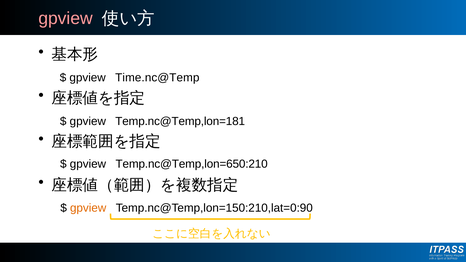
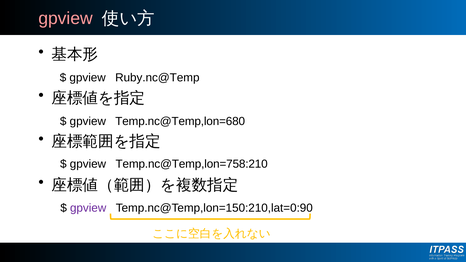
Time.nc@Temp: Time.nc@Temp -> Ruby.nc@Temp (157, 78)
Temp.nc@Temp,lon=181: Temp.nc@Temp,lon=181 -> Temp.nc@Temp,lon=680 (180, 121)
Temp.nc@Temp,lon=650:210: Temp.nc@Temp,lon=650:210 -> Temp.nc@Temp,lon=758:210 (192, 164)
gpview colour: orange -> purple (88, 208)
